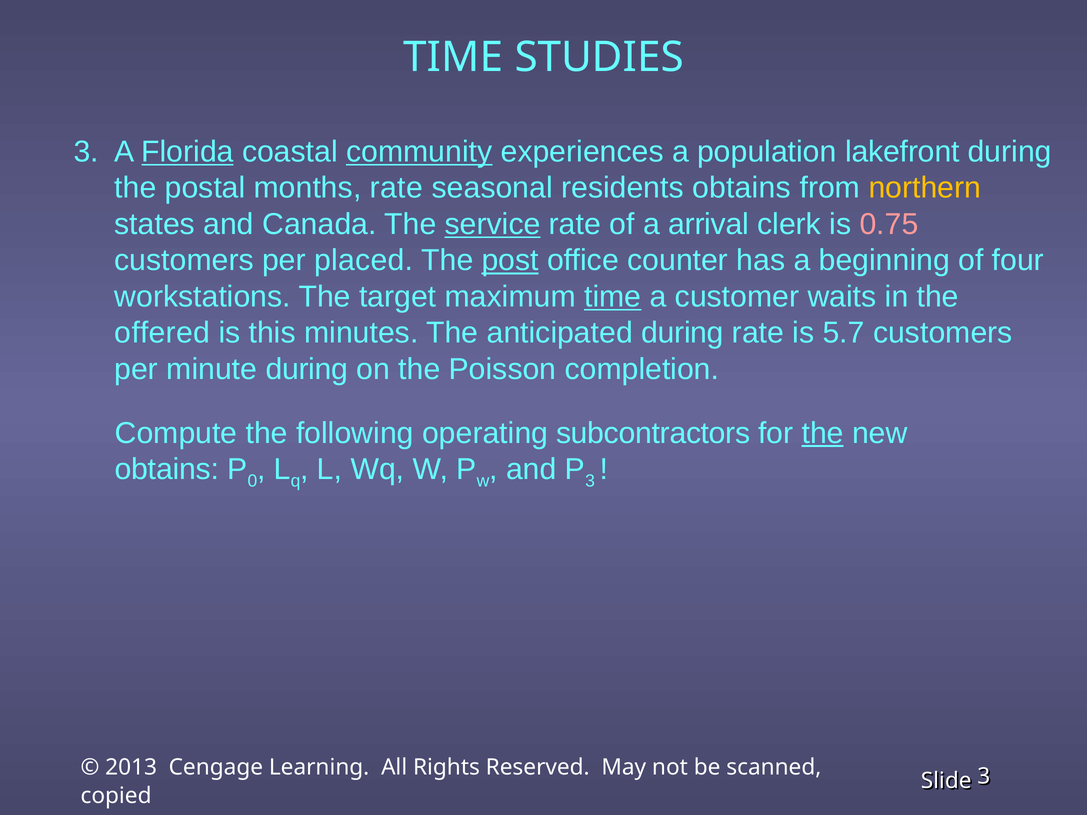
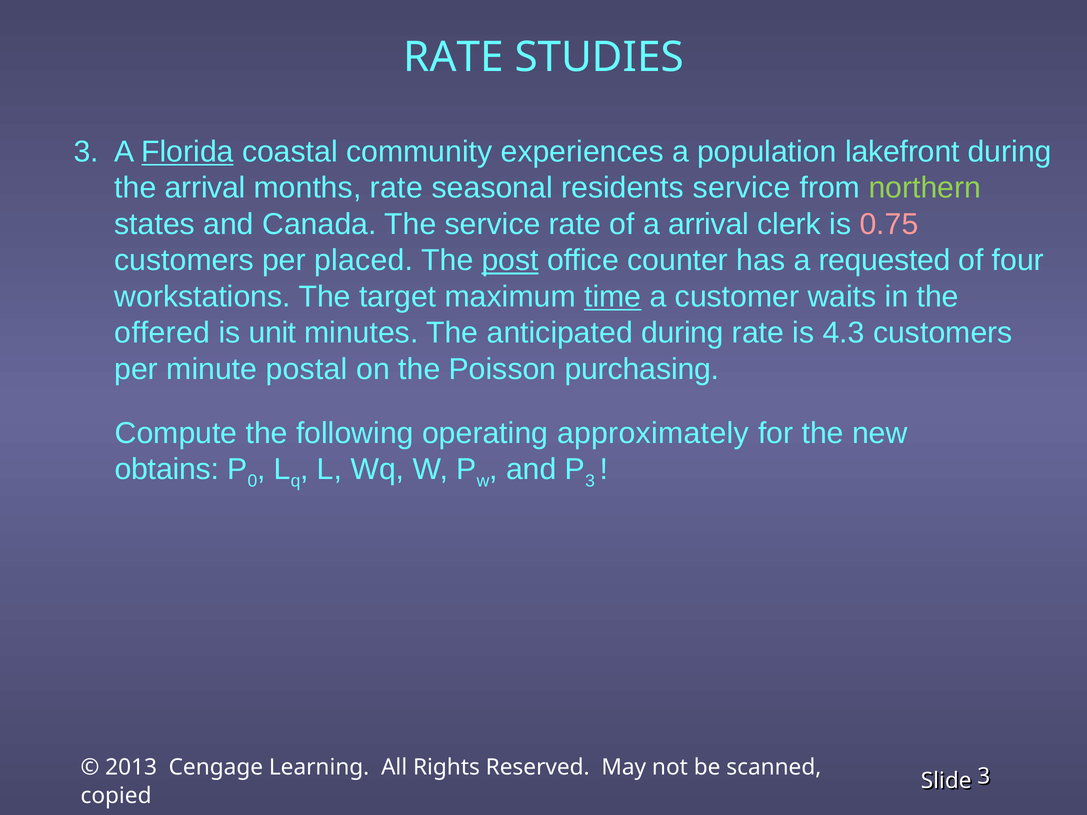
TIME: TIME -> RATE (453, 58)
community underline: present -> none (419, 152)
the postal: postal -> arrival (205, 188)
residents obtains: obtains -> service (742, 188)
northern colour: yellow -> light green (925, 188)
service underline: present -> none (493, 224)
beginning: beginning -> requested (884, 261)
this: this -> unit (272, 333)
5.7: 5.7 -> 4.3 (844, 333)
minute during: during -> postal (307, 369)
completion: completion -> purchasing (642, 369)
subcontractors: subcontractors -> approximately (653, 433)
the underline: present -> none (823, 433)
